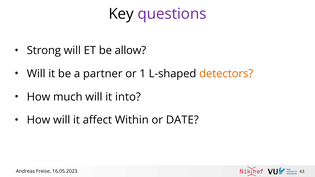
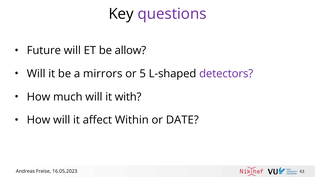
Strong: Strong -> Future (44, 51)
partner: partner -> mirrors (103, 74)
1: 1 -> 5 (143, 74)
detectors colour: orange -> purple (226, 74)
into: into -> with (128, 97)
